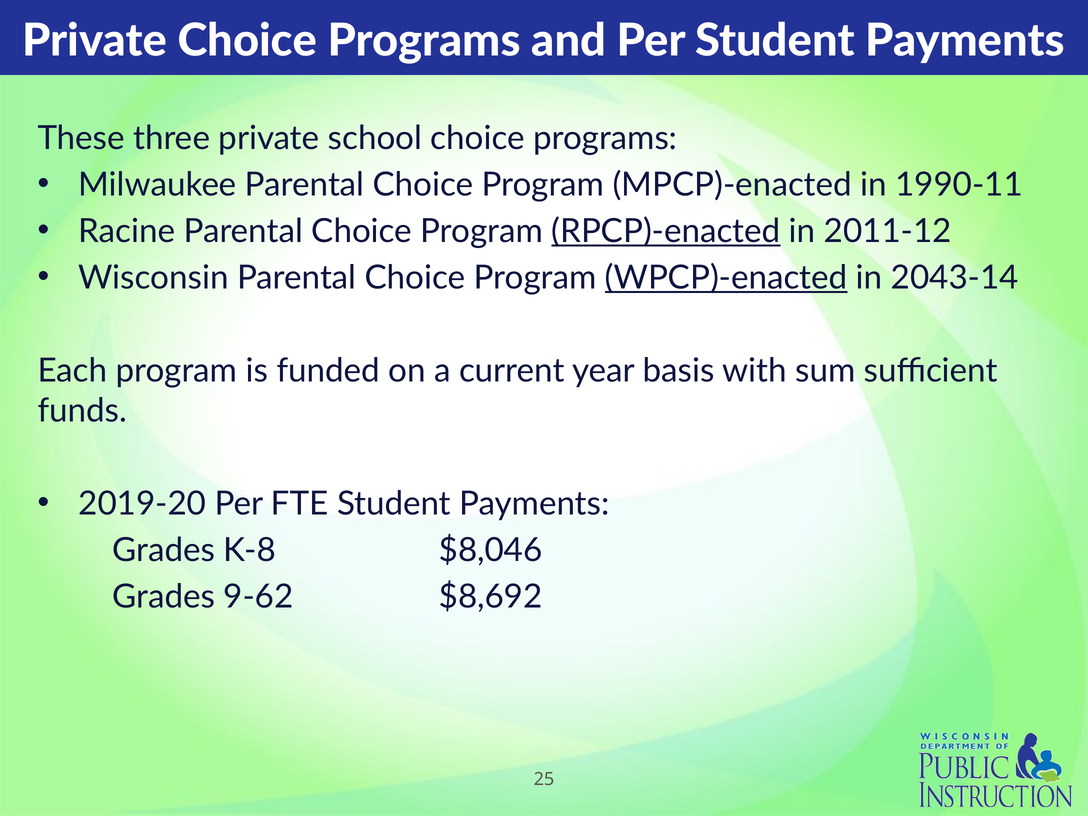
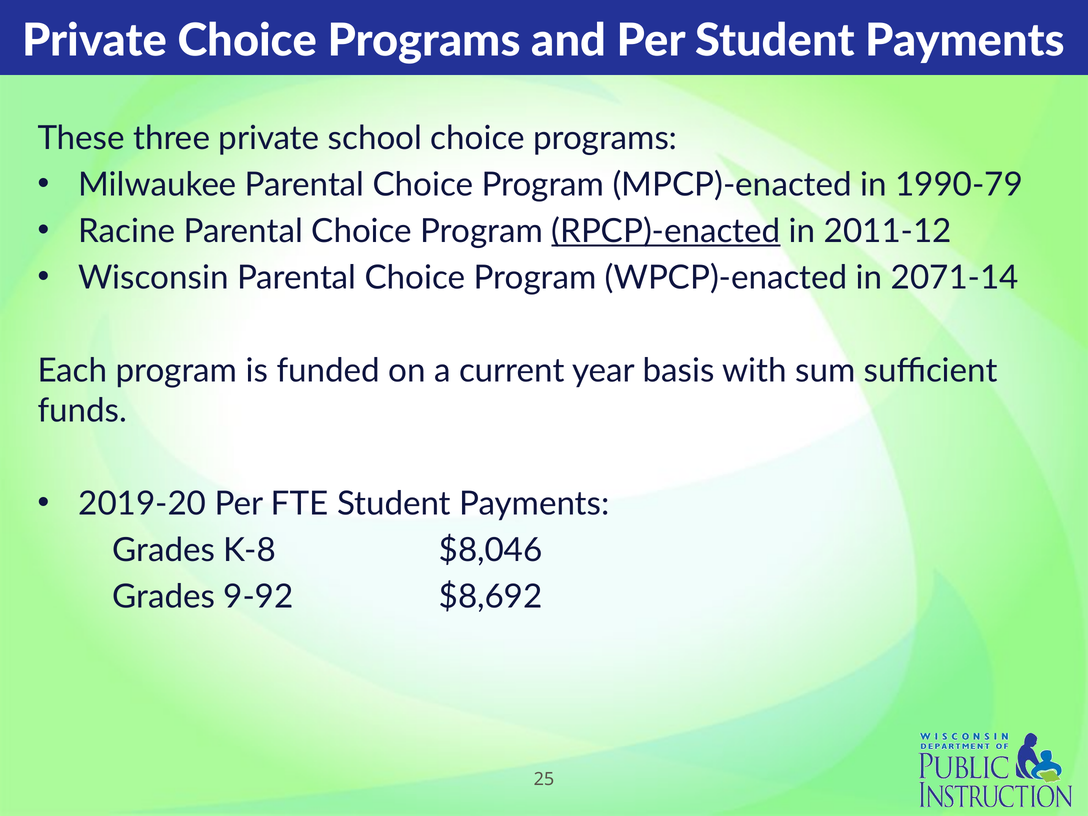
1990-11: 1990-11 -> 1990-79 (959, 185)
WPCP)-enacted underline: present -> none (726, 278)
2043-14: 2043-14 -> 2071-14 (955, 278)
9-62: 9-62 -> 9-92 (258, 597)
